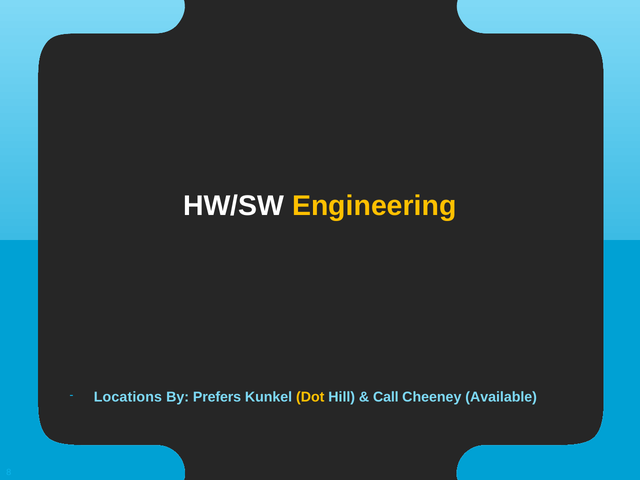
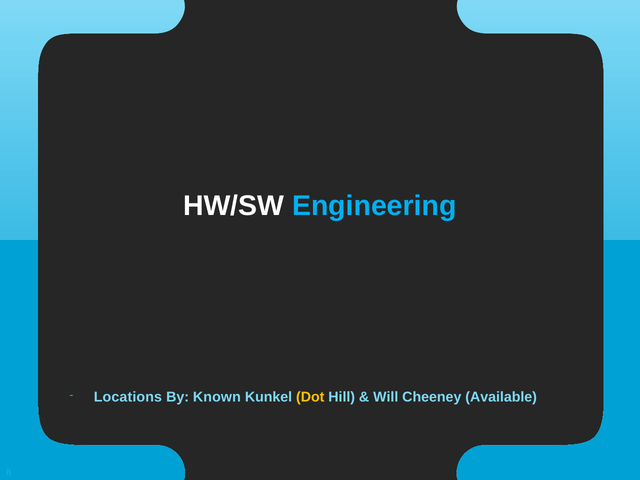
Engineering colour: yellow -> light blue (374, 206)
Prefers: Prefers -> Known (217, 397)
Call: Call -> Will (386, 397)
